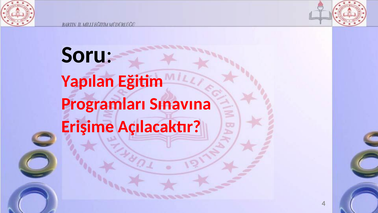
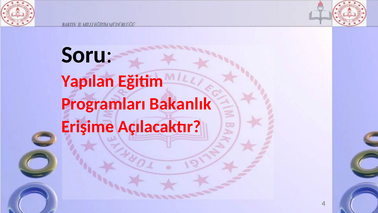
Sınavına: Sınavına -> Bakanlık (180, 104)
